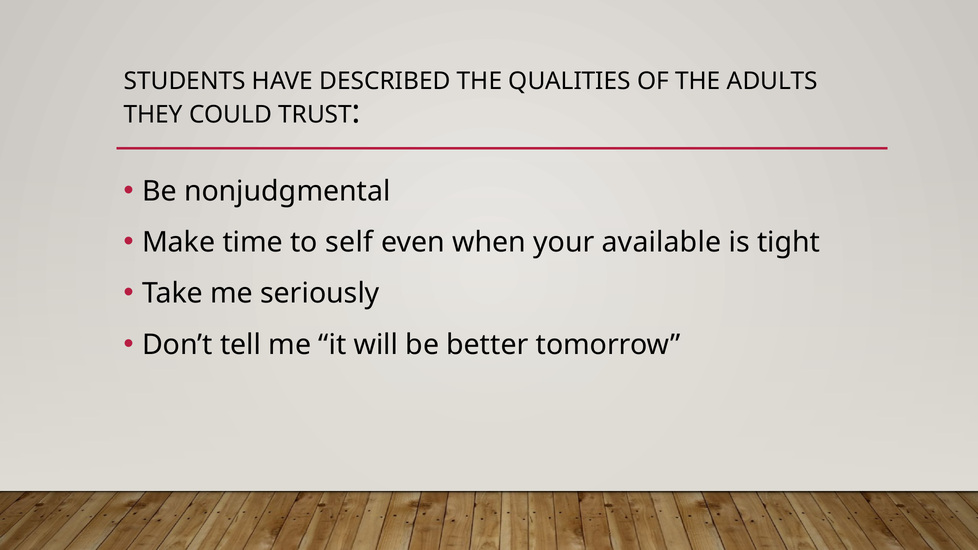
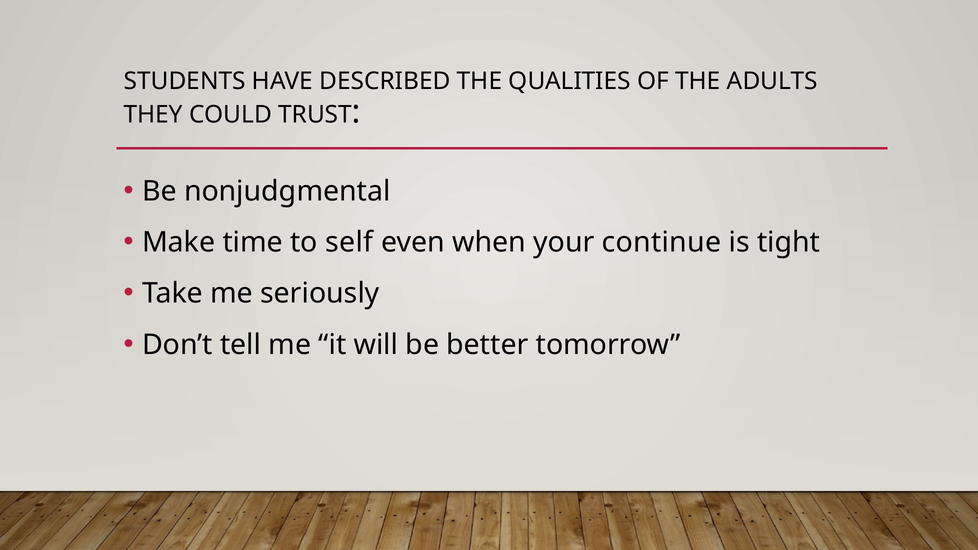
available: available -> continue (661, 242)
